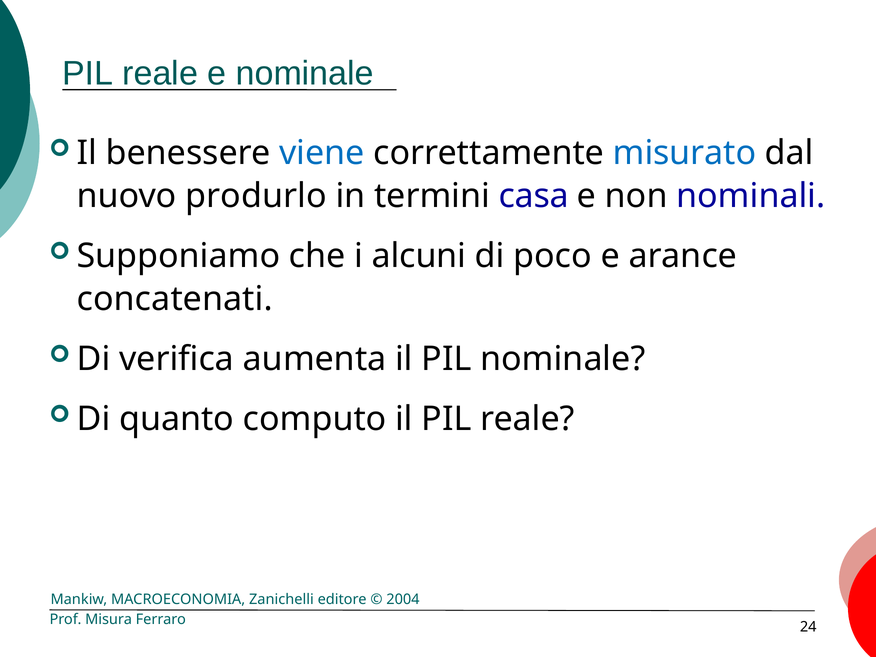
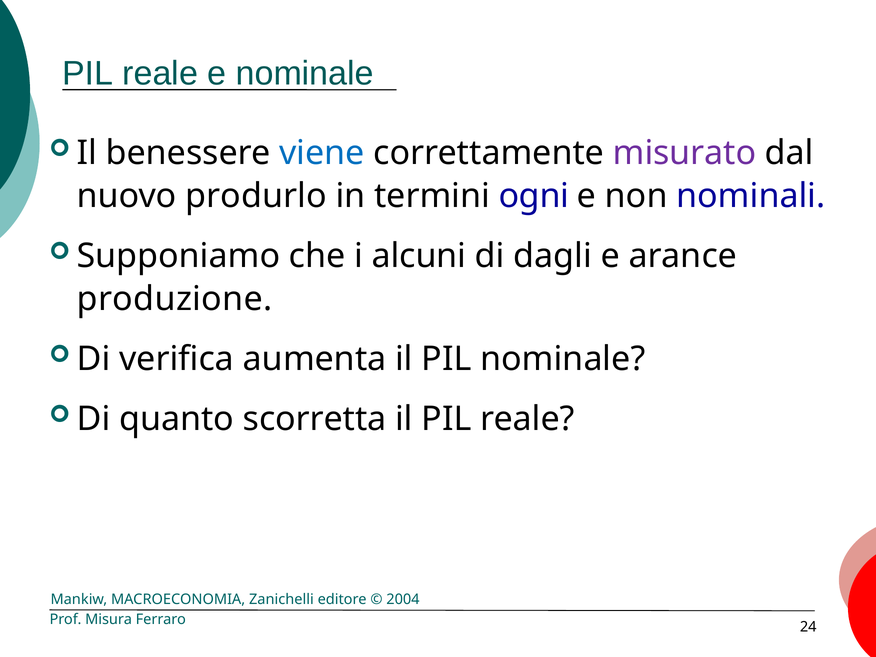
misurato colour: blue -> purple (685, 153)
casa: casa -> ogni (534, 196)
poco: poco -> dagli (553, 256)
concatenati: concatenati -> produzione (175, 299)
computo: computo -> scorretta (315, 419)
